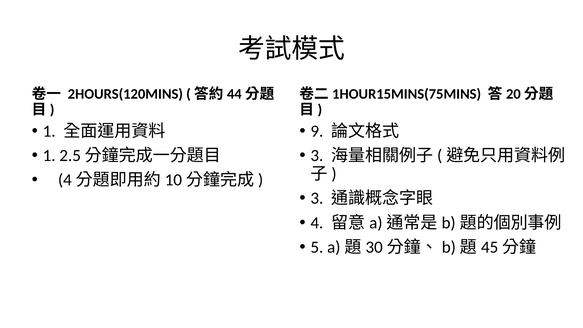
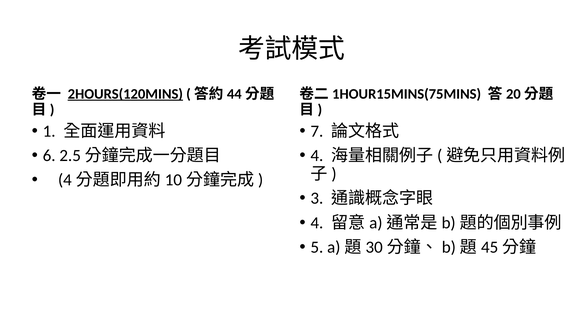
2HOURS(120MINS underline: none -> present (125, 94)
9: 9 -> 7 (317, 131)
1: 1 -> 6 (49, 156)
3: 3 -> 4 (317, 156)
